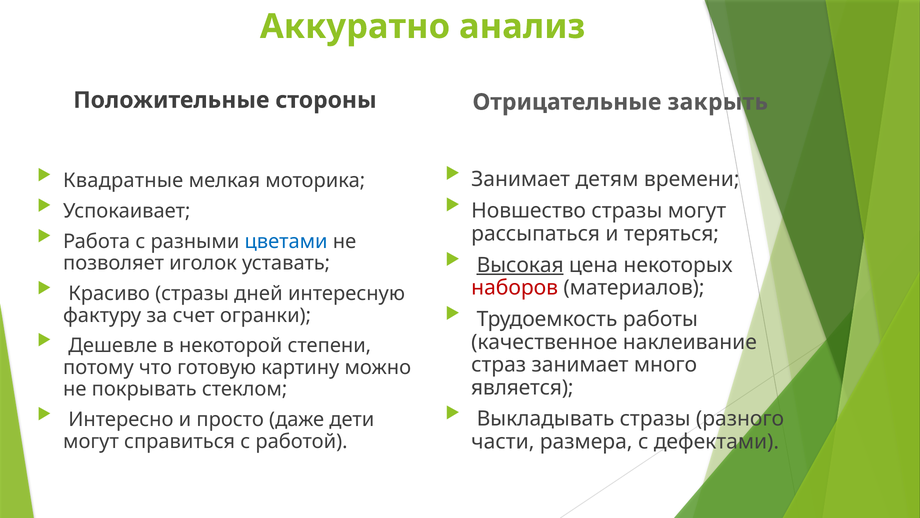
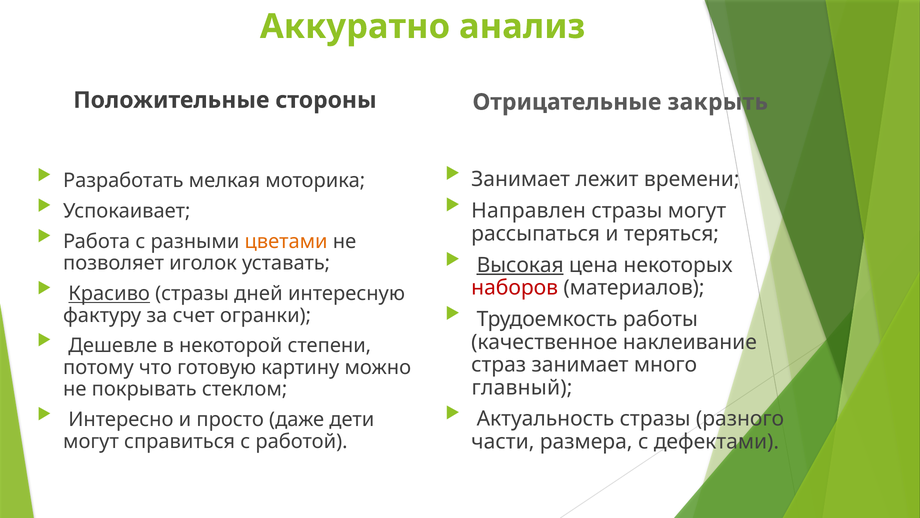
детям: детям -> лежит (607, 179)
Квадратные: Квадратные -> Разработать (123, 181)
Новшество: Новшество -> Направлен (529, 211)
цветами colour: blue -> orange (286, 241)
Красиво underline: none -> present (109, 293)
является: является -> главный (522, 387)
Выкладывать: Выкладывать -> Актуальность (545, 419)
